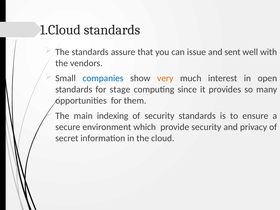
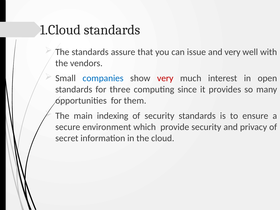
and sent: sent -> very (232, 52)
very colour: orange -> red (165, 78)
stage: stage -> three (120, 89)
